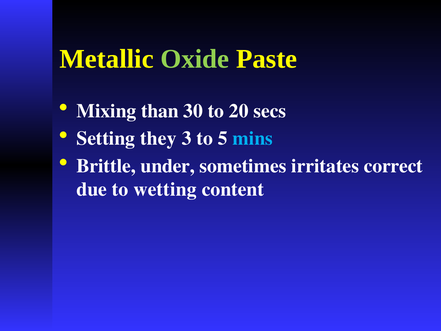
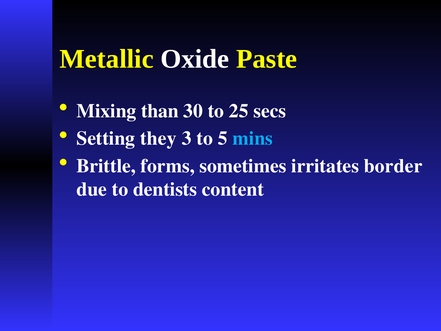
Oxide colour: light green -> white (195, 59)
20: 20 -> 25 (239, 111)
under: under -> forms (168, 166)
correct: correct -> border (393, 166)
wetting: wetting -> dentists (165, 189)
